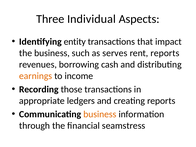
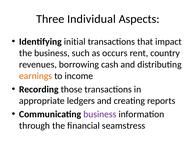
entity: entity -> initial (75, 42)
serves: serves -> occurs (115, 53)
rent reports: reports -> country (165, 53)
business colour: orange -> purple (100, 114)
